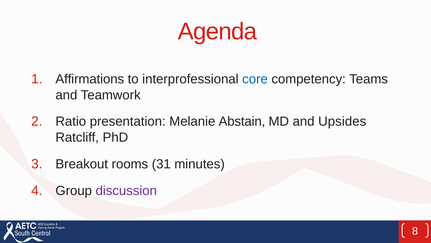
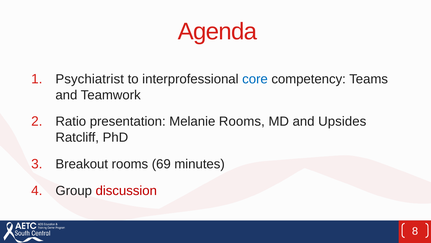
Affirmations: Affirmations -> Psychiatrist (90, 79)
Melanie Abstain: Abstain -> Rooms (242, 121)
31: 31 -> 69 (161, 164)
discussion colour: purple -> red (126, 190)
